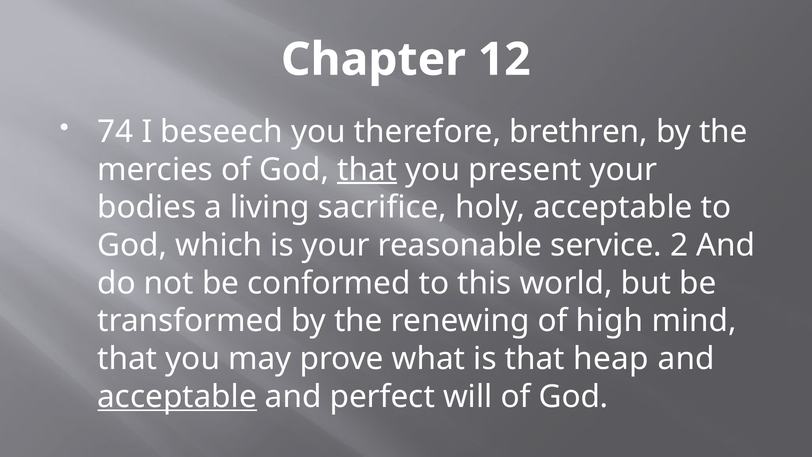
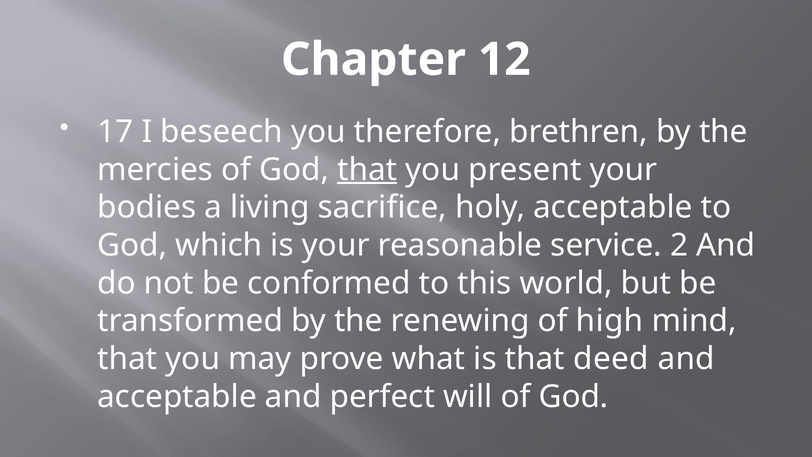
74: 74 -> 17 (115, 132)
heap: heap -> deed (611, 359)
acceptable underline: present -> none (177, 396)
